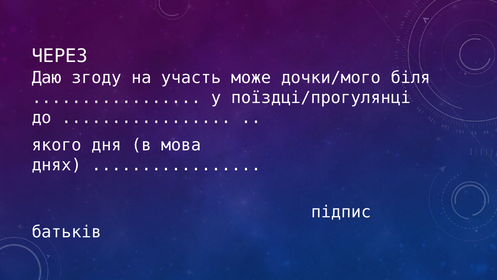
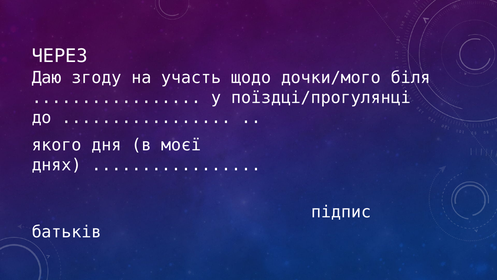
може: може -> щодо (251, 78)
мова: мова -> моєї (181, 145)
